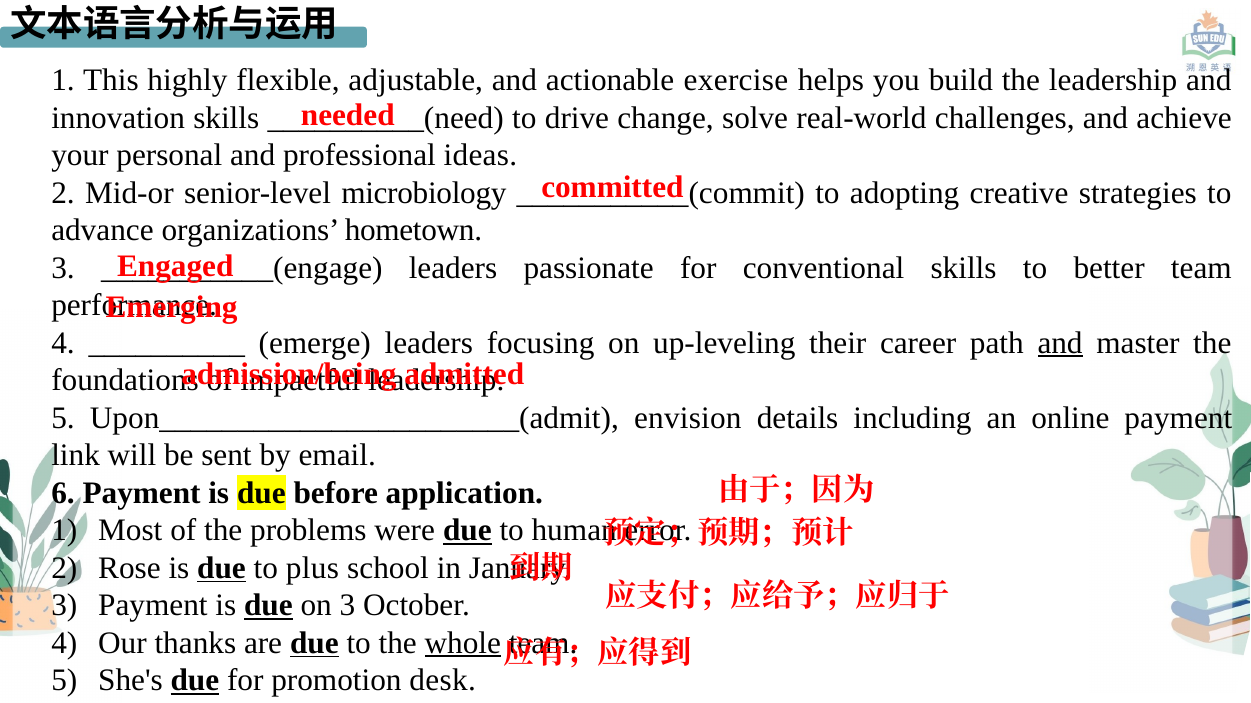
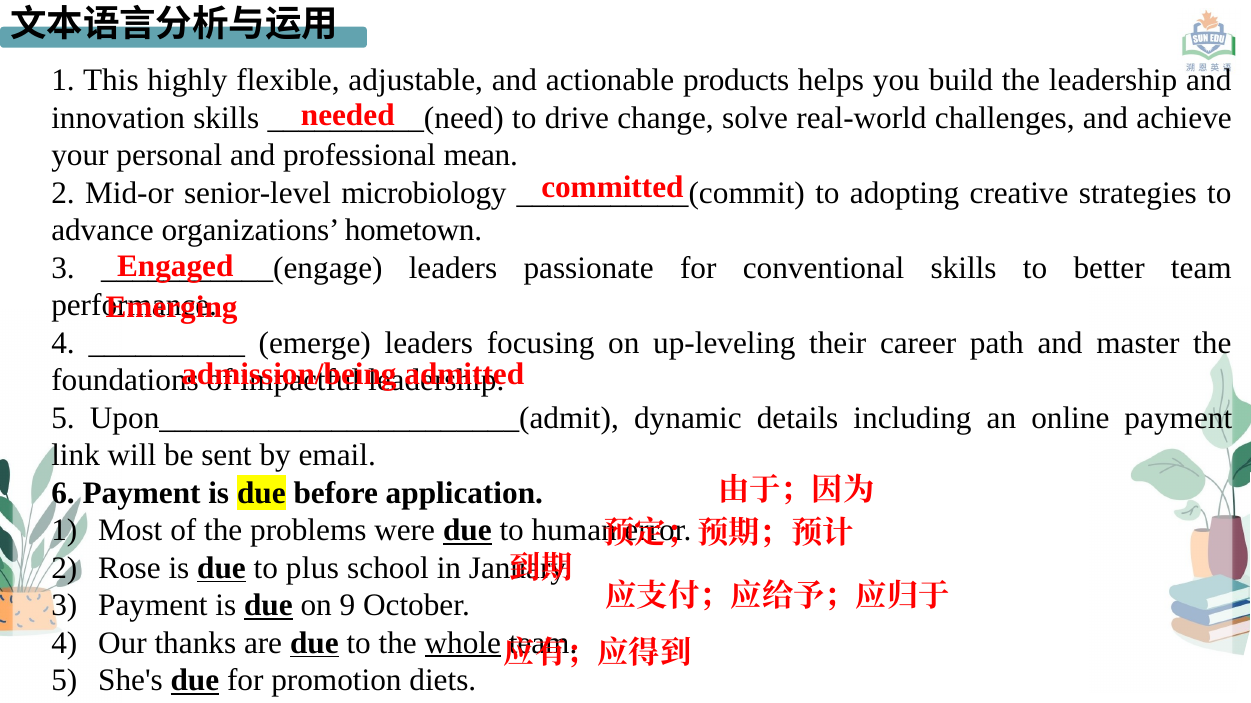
exercise: exercise -> products (736, 80)
ideas: ideas -> mean (481, 155)
and underline: present -> none (1060, 343)
envision: envision -> dynamic (688, 418)
on 3: 3 -> 9 (348, 606)
desk: desk -> diets (443, 681)
